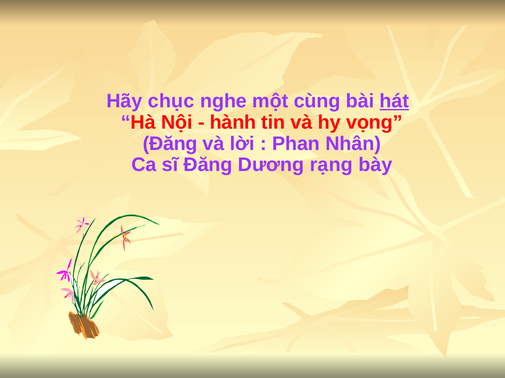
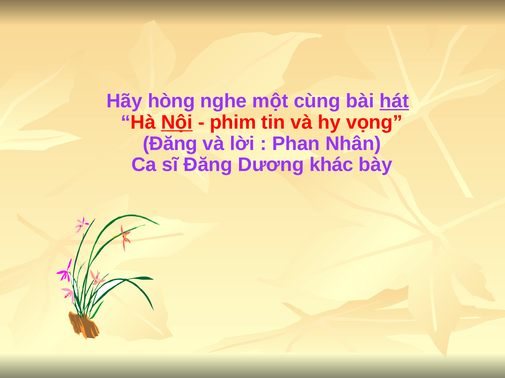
chục: chục -> hòng (171, 101)
Nội underline: none -> present (177, 123)
hành: hành -> phim (233, 123)
rạng: rạng -> khác (331, 165)
